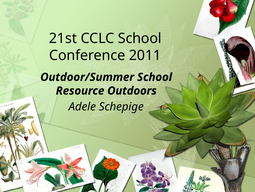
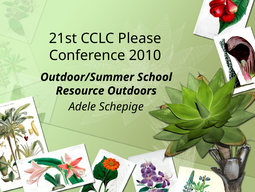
CCLC School: School -> Please (140, 38)
2011: 2011 -> 2010 (145, 55)
